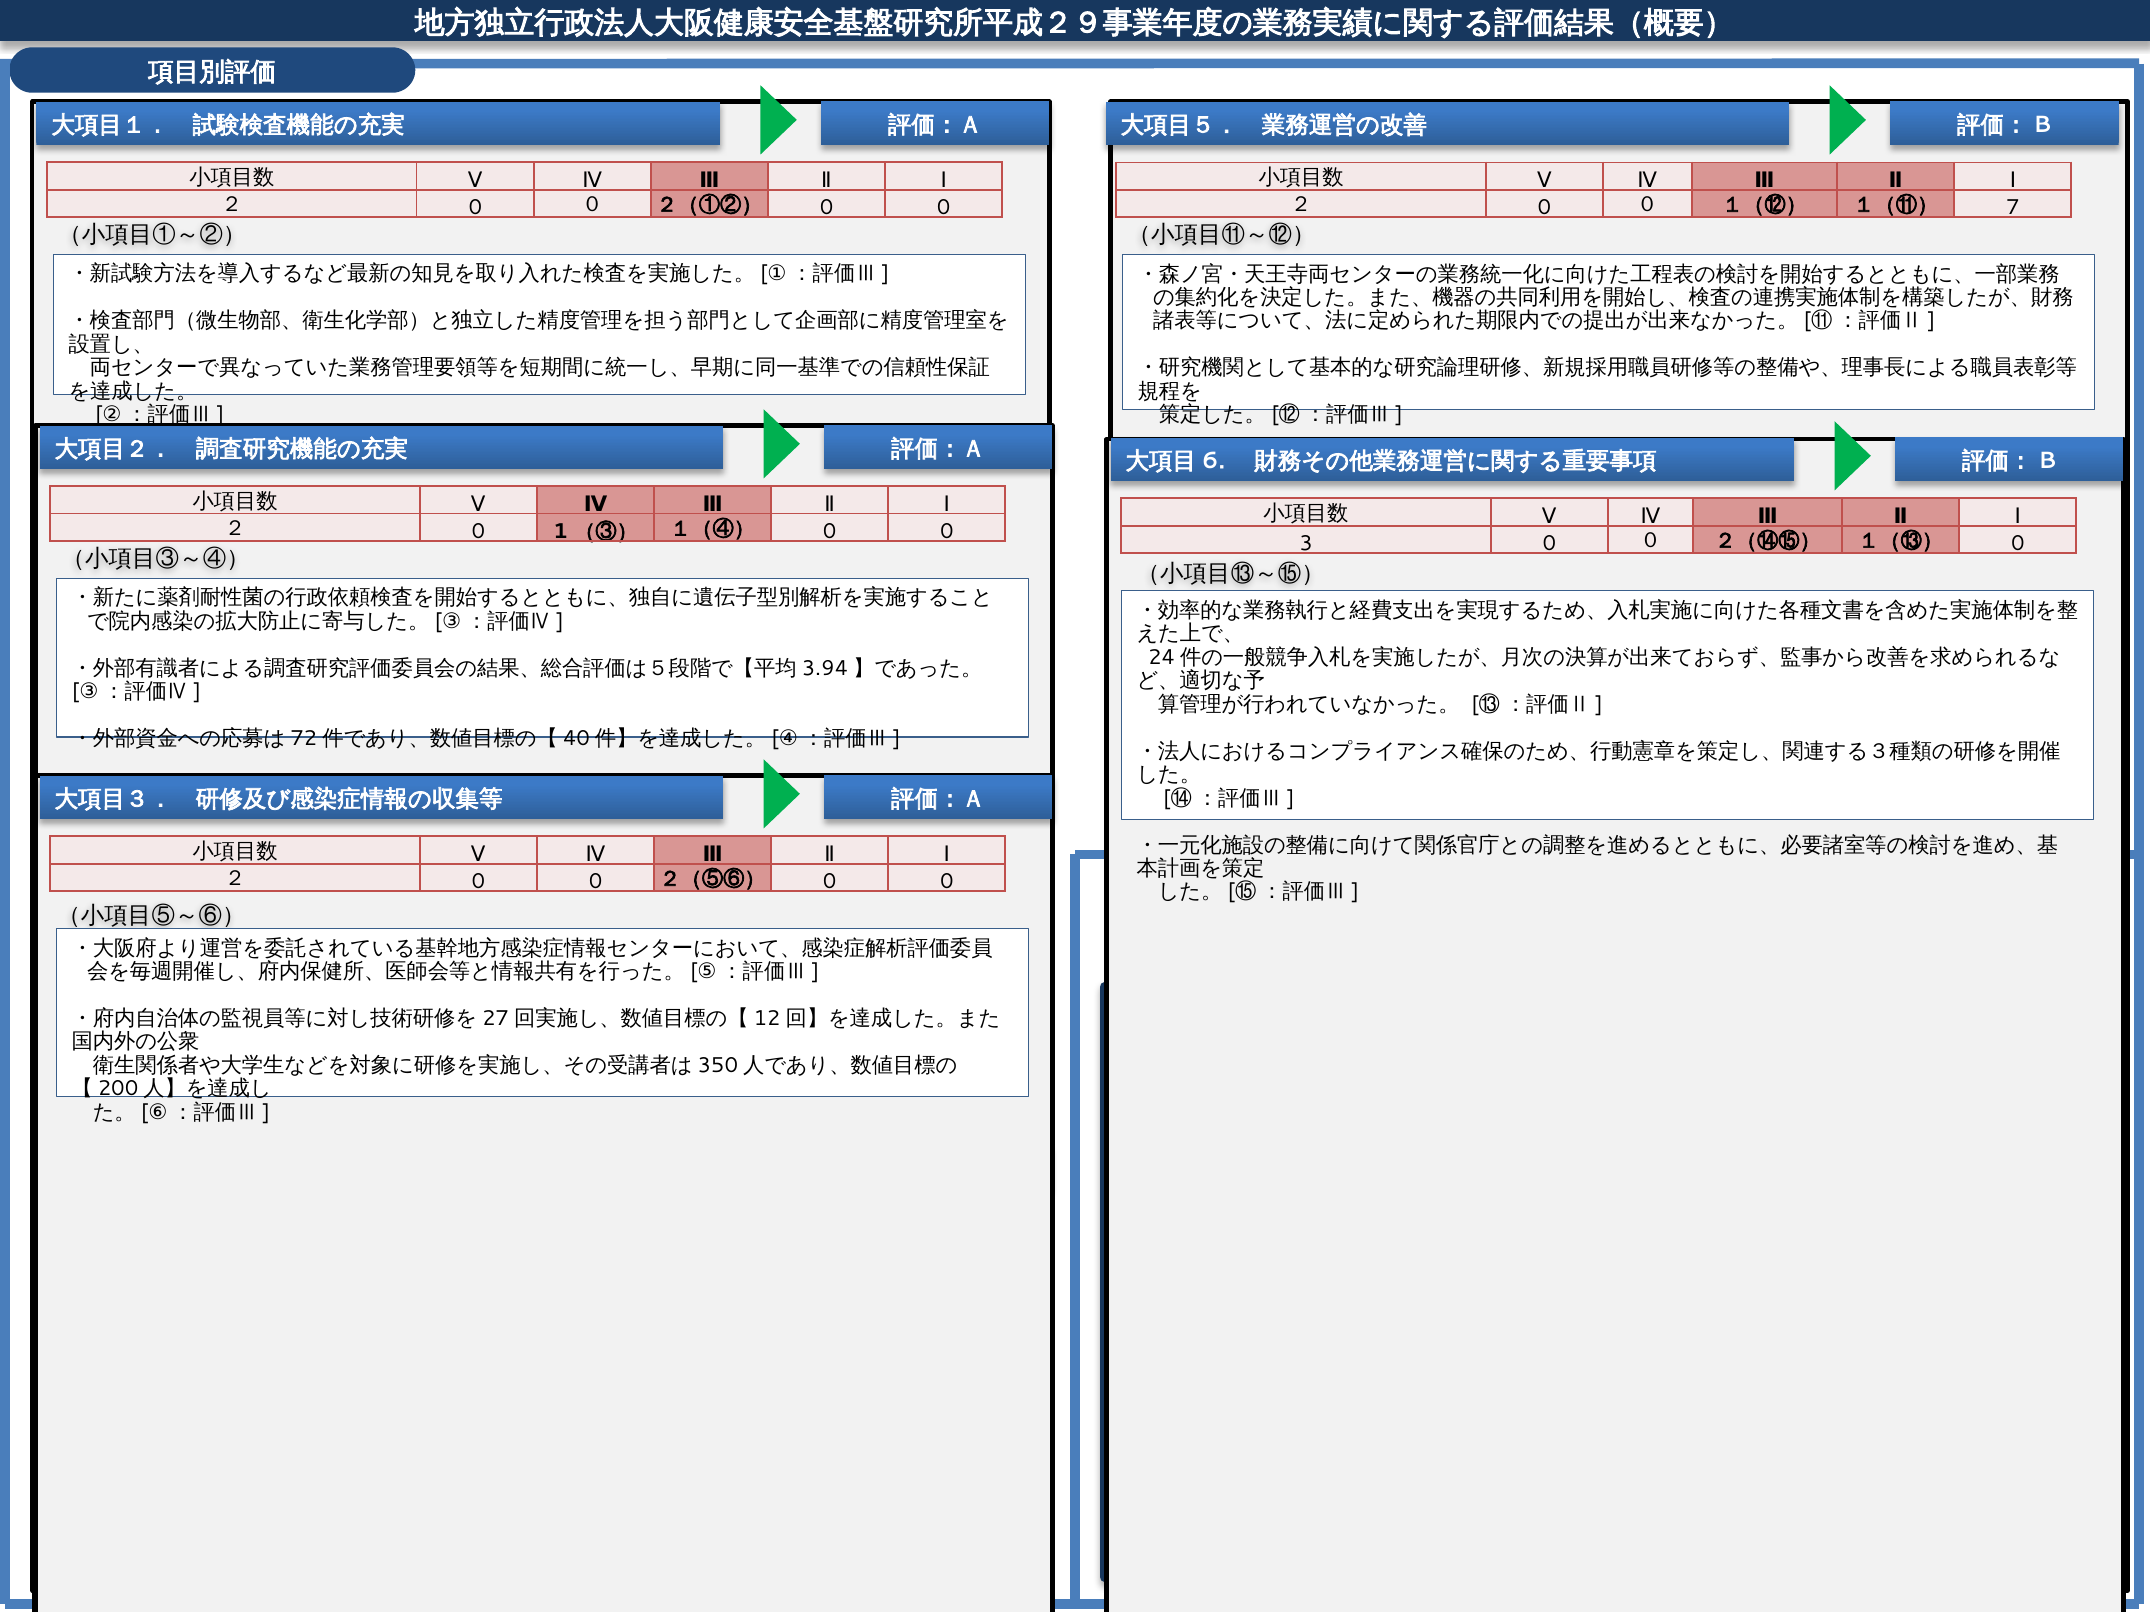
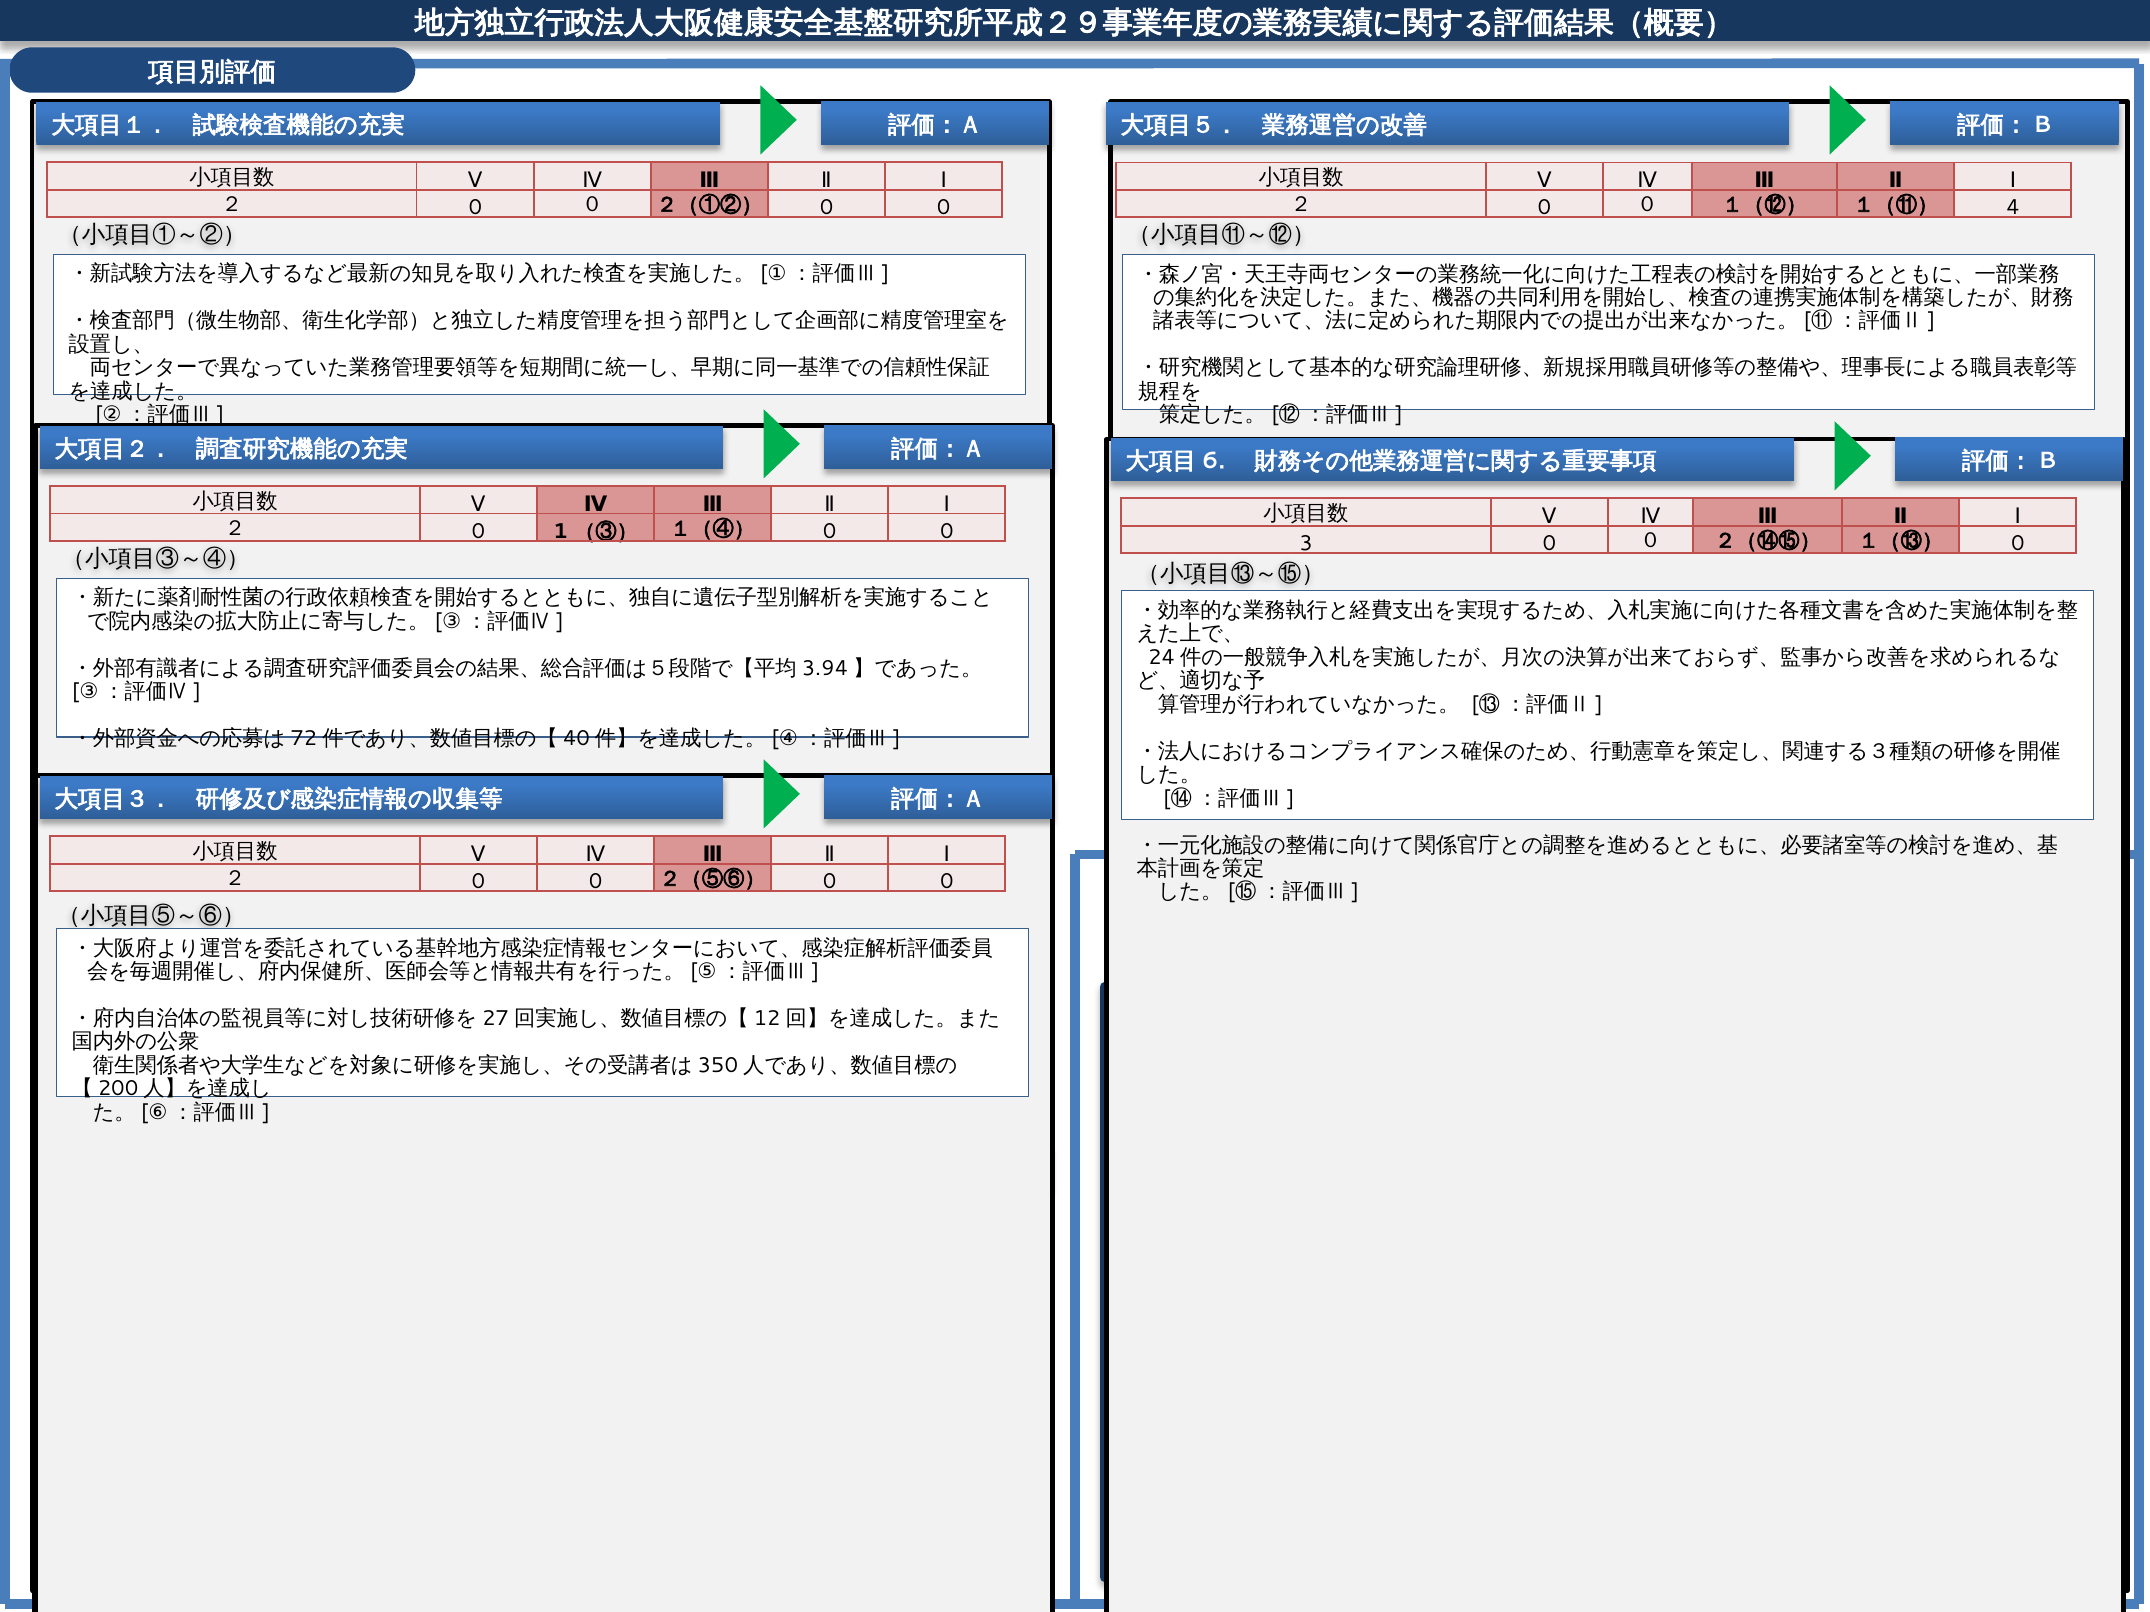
7: 7 -> 4 (2013, 207)
